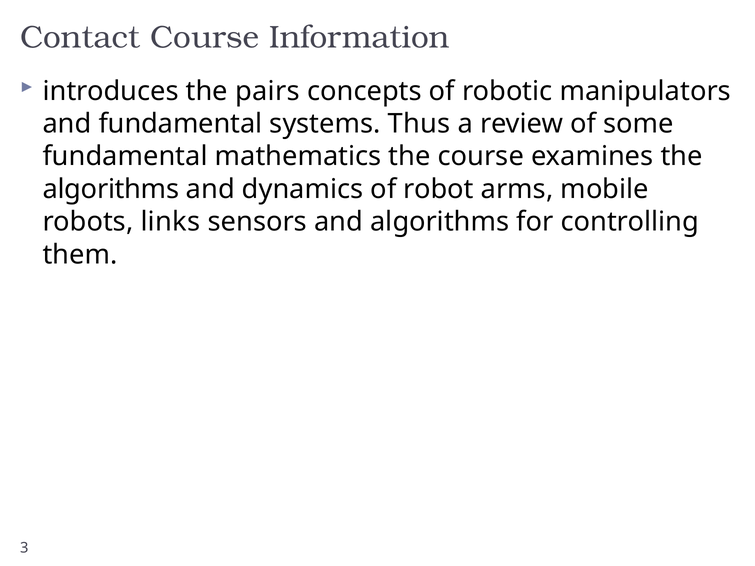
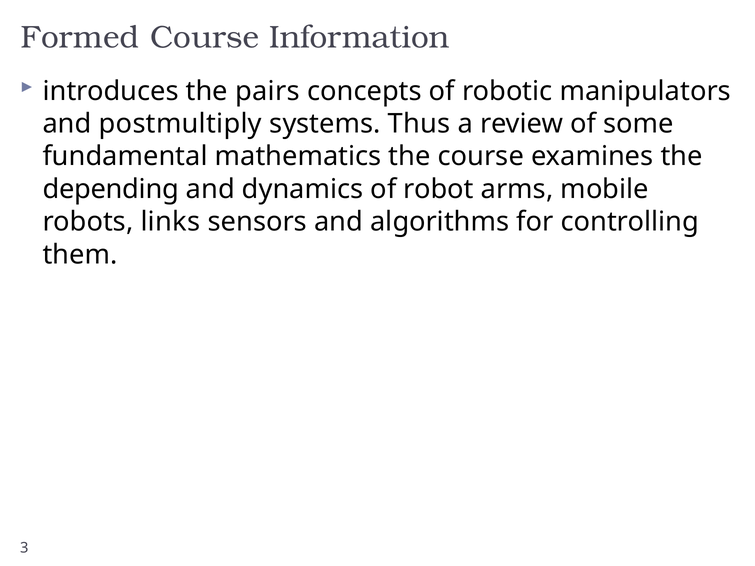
Contact: Contact -> Formed (80, 37)
and fundamental: fundamental -> postmultiply (180, 124)
algorithms: algorithms -> depending (111, 189)
